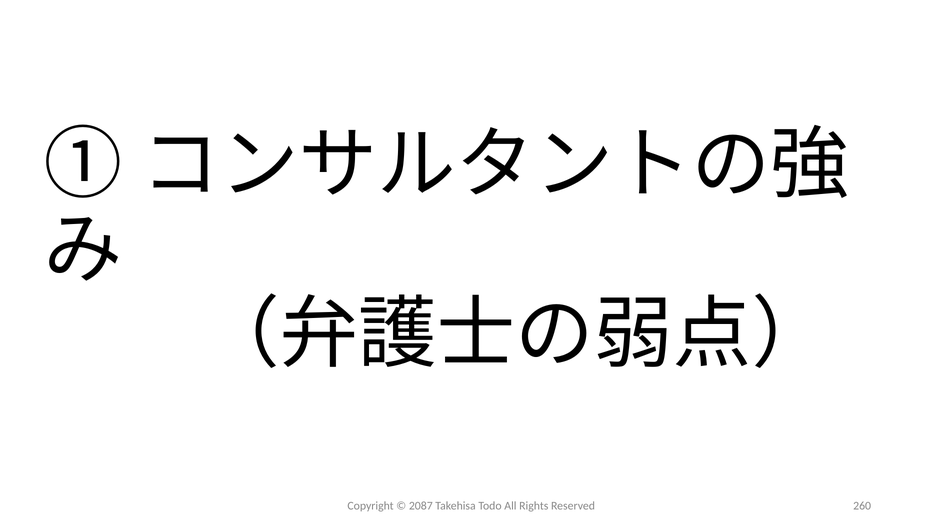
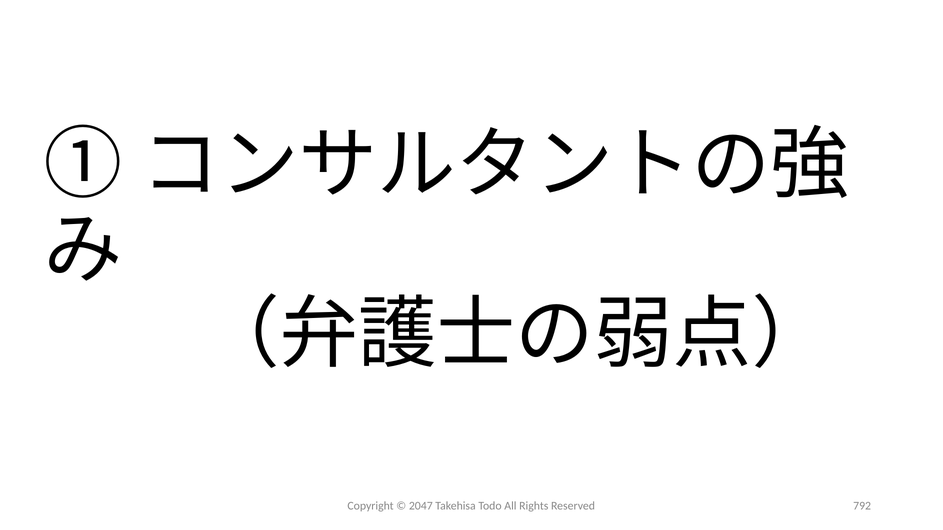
2087: 2087 -> 2047 (421, 506)
260: 260 -> 792 (862, 506)
